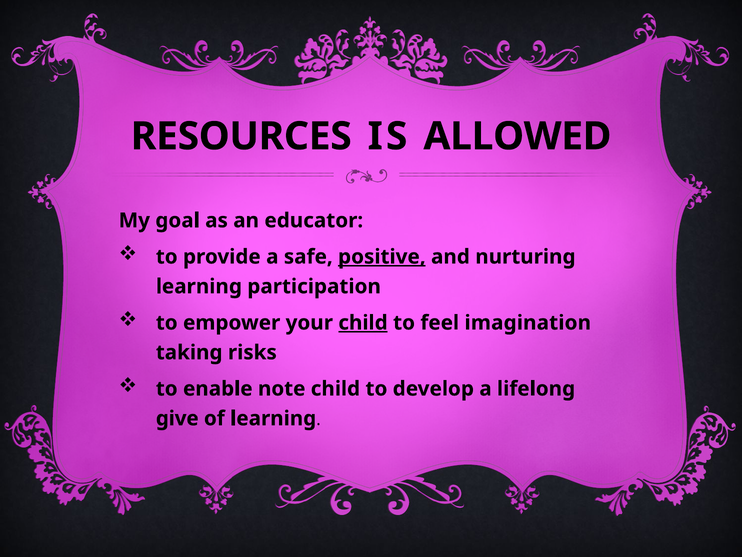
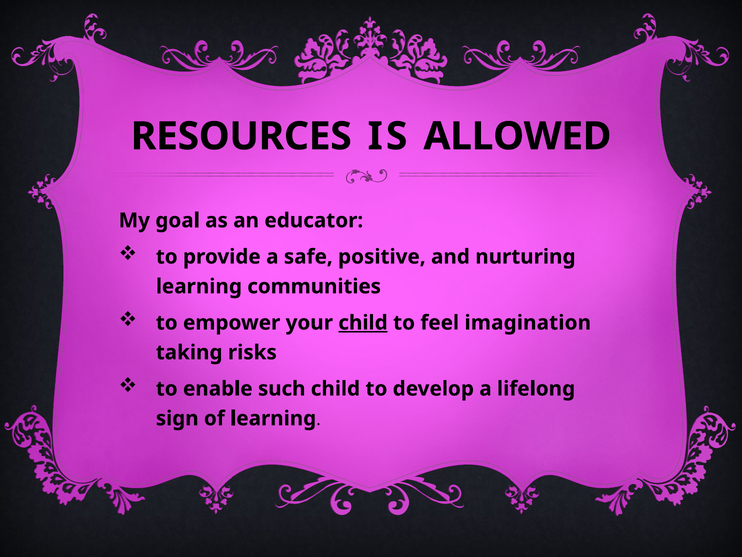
positive underline: present -> none (382, 257)
participation: participation -> communities (314, 286)
note: note -> such (282, 388)
give: give -> sign (177, 418)
